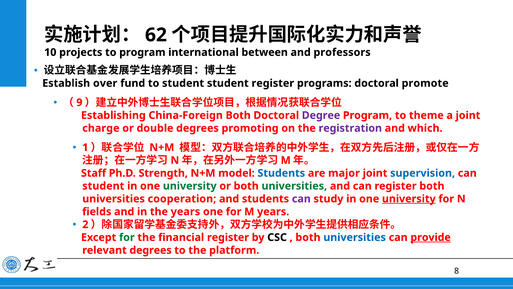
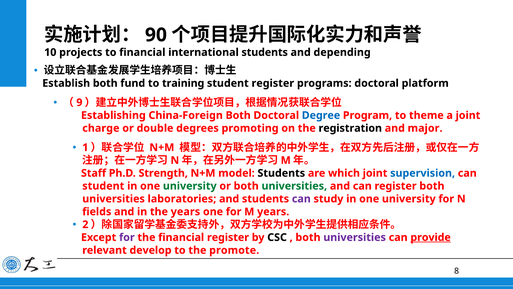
62: 62 -> 90 (156, 35)
to program: program -> financial (142, 52)
international between: between -> students (265, 52)
professors: professors -> depending (342, 52)
Establish over: over -> both (105, 83)
to student: student -> training (183, 83)
promote: promote -> platform (425, 83)
Degree colour: purple -> blue (321, 115)
registration colour: purple -> black (350, 128)
which: which -> major (425, 128)
Students colour: blue -> black (281, 173)
major: major -> which (344, 173)
cooperation: cooperation -> laboratories (182, 199)
university underline: present -> none (409, 199)
for colour: green -> purple (127, 237)
universities colour: blue -> purple (355, 237)
relevant degrees: degrees -> develop (151, 250)
platform: platform -> promote (234, 250)
